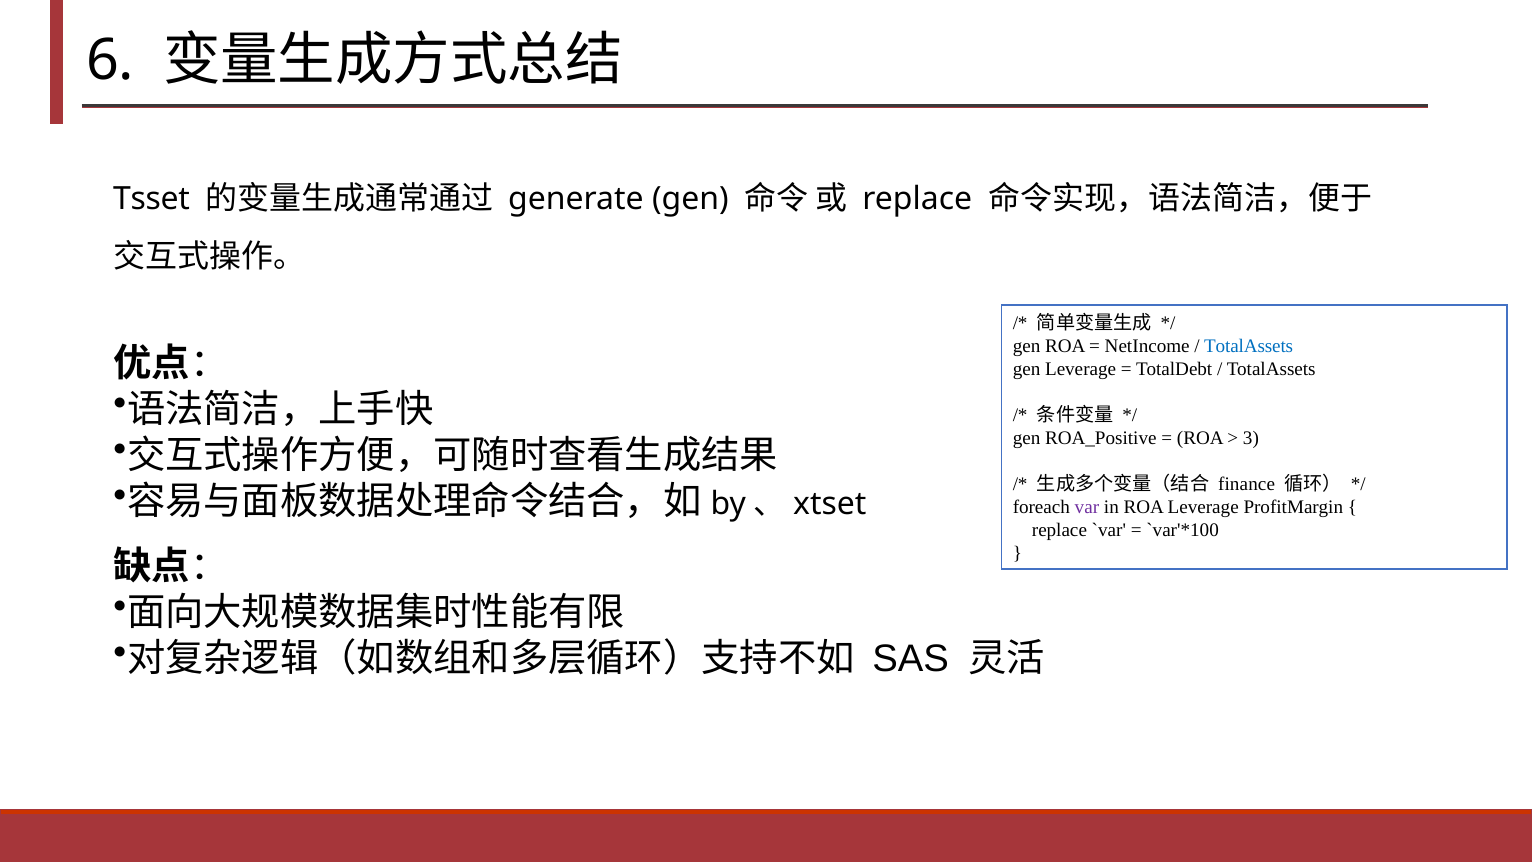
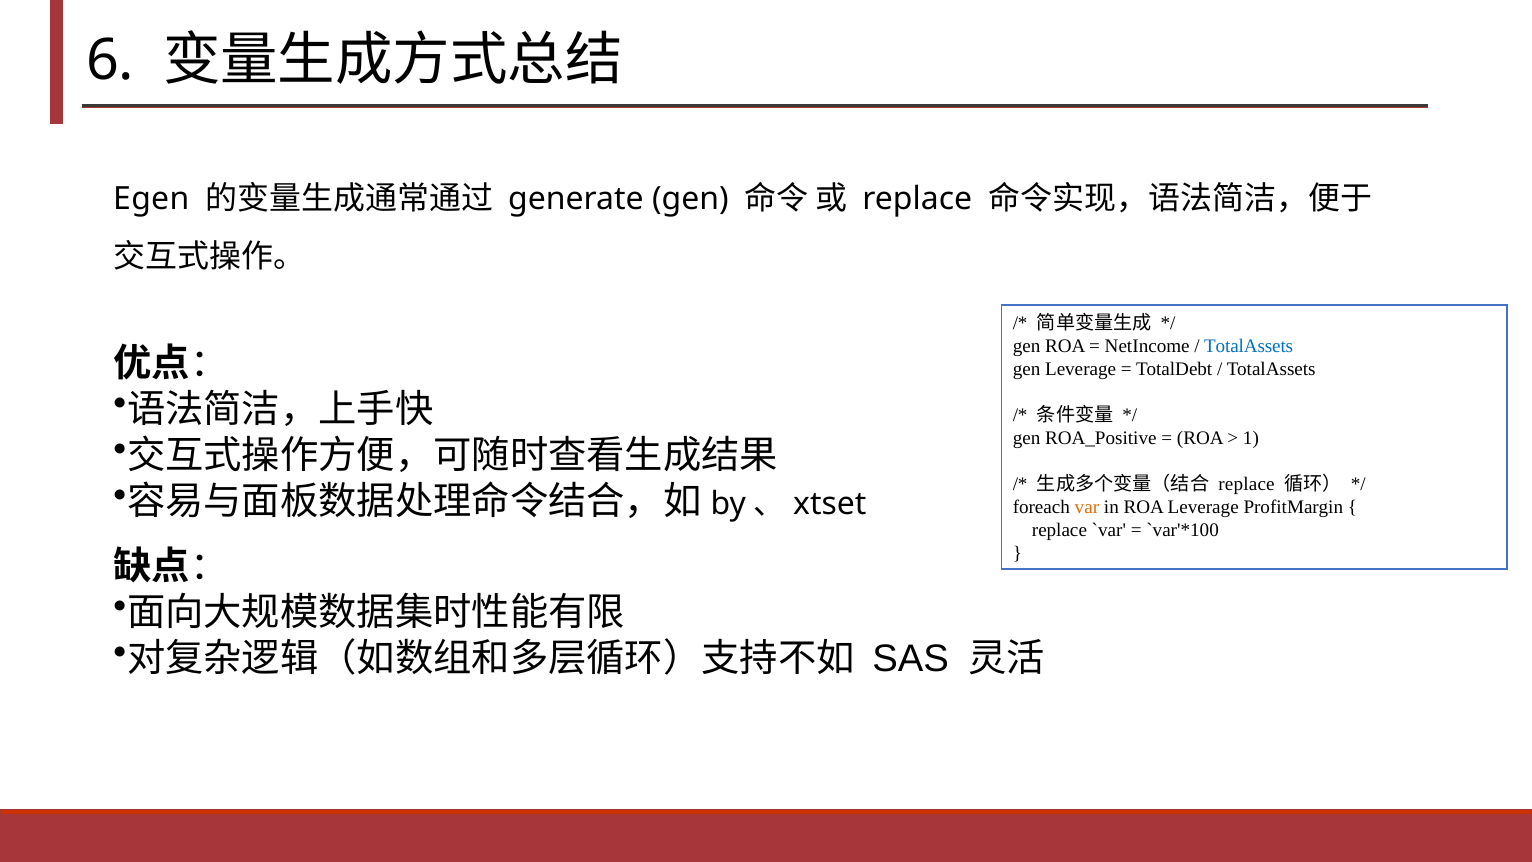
Tsset: Tsset -> Egen (151, 199)
3: 3 -> 1 (1251, 438)
finance: finance -> replace (1247, 484)
var colour: purple -> orange (1087, 507)
